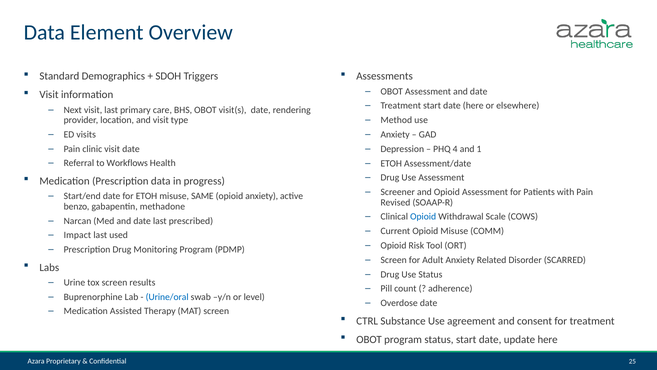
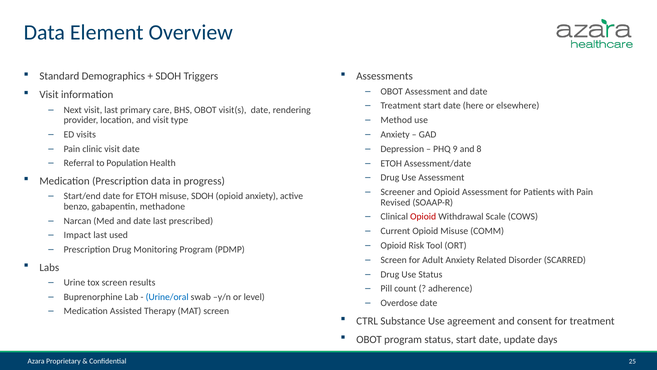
4: 4 -> 9 (455, 149)
1: 1 -> 8 (479, 149)
Workflows: Workflows -> Population (127, 163)
misuse SAME: SAME -> SDOH (202, 196)
Opioid colour: blue -> red (423, 217)
update here: here -> days (548, 339)
